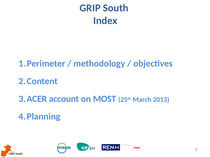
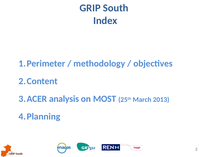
account: account -> analysis (64, 99)
